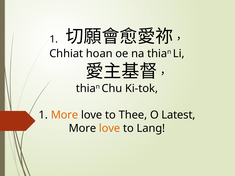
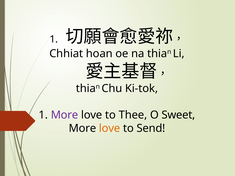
More colour: orange -> purple (65, 115)
Latest: Latest -> Sweet (178, 115)
Lang: Lang -> Send (151, 128)
